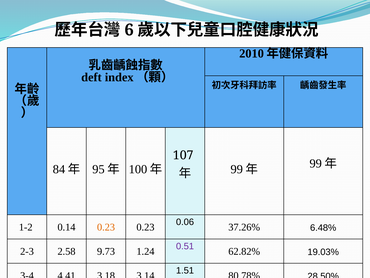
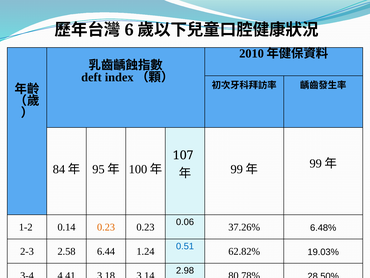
0.51 colour: purple -> blue (185, 246)
9.73: 9.73 -> 6.44 (106, 251)
1.51: 1.51 -> 2.98 (185, 270)
